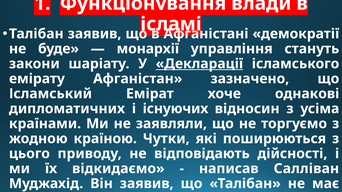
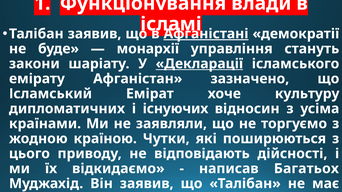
Афганістані underline: none -> present (206, 34)
однакові: однакові -> культуру (307, 94)
Салліван: Салліван -> Багатьох (306, 169)
